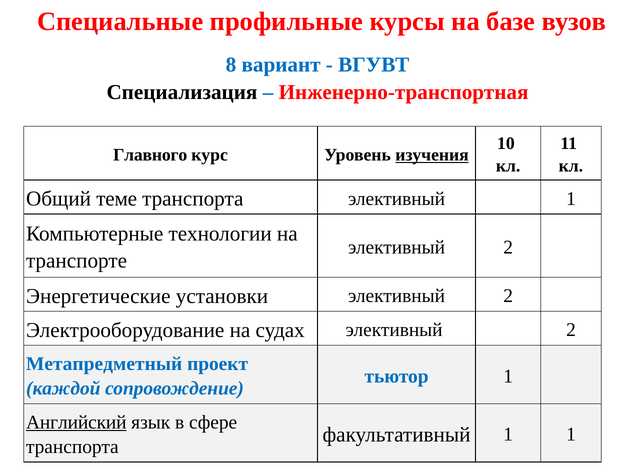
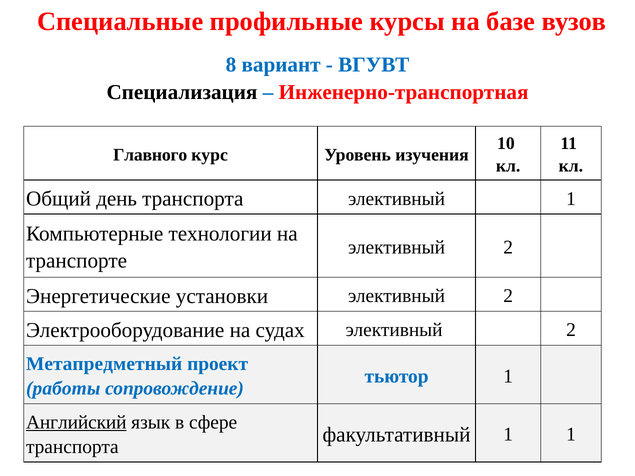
изучения underline: present -> none (432, 155)
теме: теме -> день (117, 199)
каждой: каждой -> работы (63, 389)
